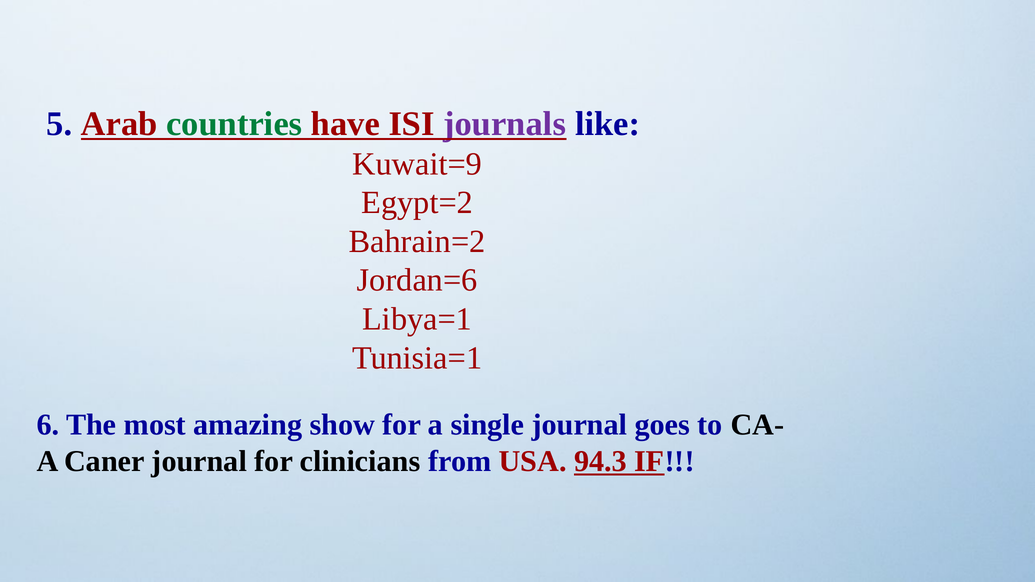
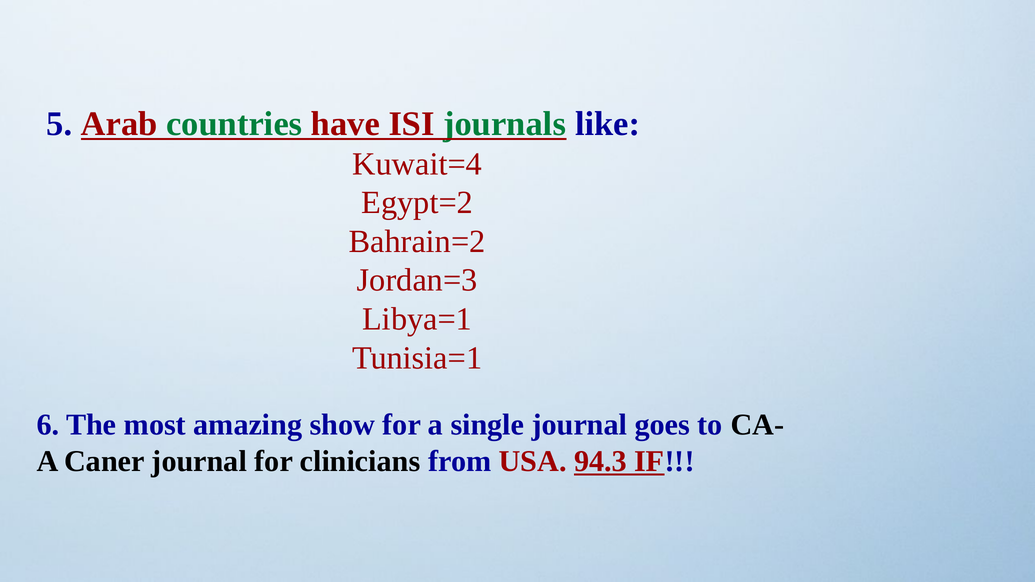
journals colour: purple -> green (505, 124)
Kuwait=9: Kuwait=9 -> Kuwait=4 (417, 164)
Jordan=6: Jordan=6 -> Jordan=3 (417, 280)
